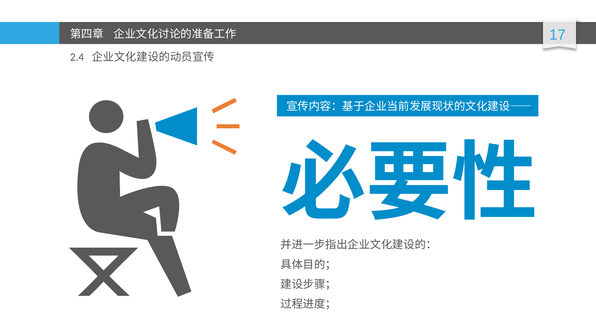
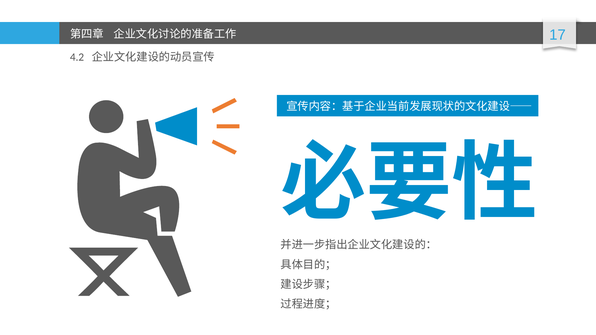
2.4: 2.4 -> 4.2 (77, 57)
